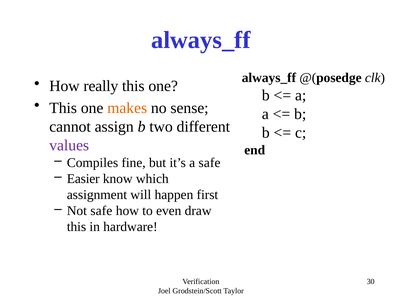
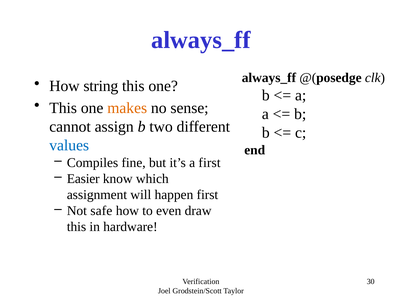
really: really -> string (101, 86)
values colour: purple -> blue (69, 146)
a safe: safe -> first (210, 163)
